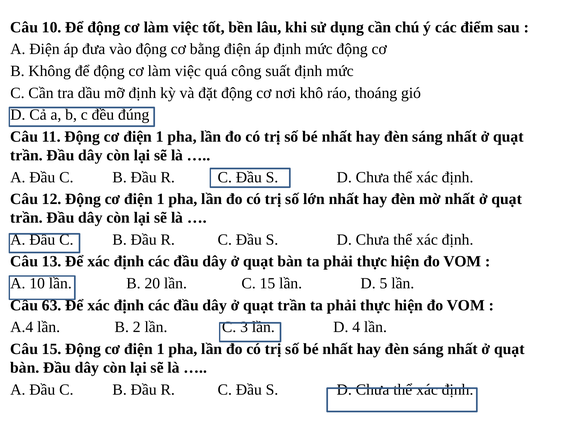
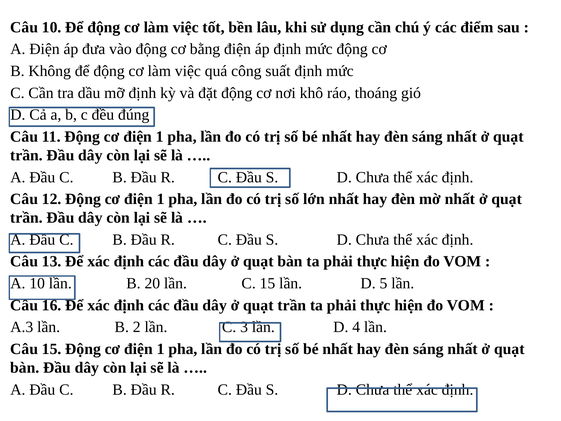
63: 63 -> 16 (52, 305)
A.4: A.4 -> A.3 (22, 327)
